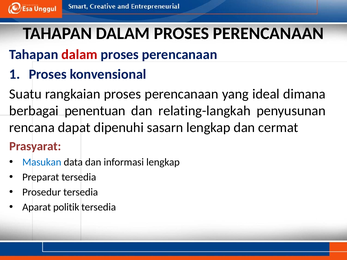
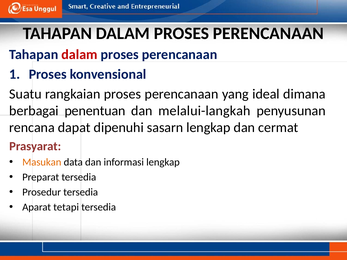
relating-langkah: relating-langkah -> melalui-langkah (204, 111)
Masukan colour: blue -> orange (42, 162)
politik: politik -> tetapi (66, 207)
